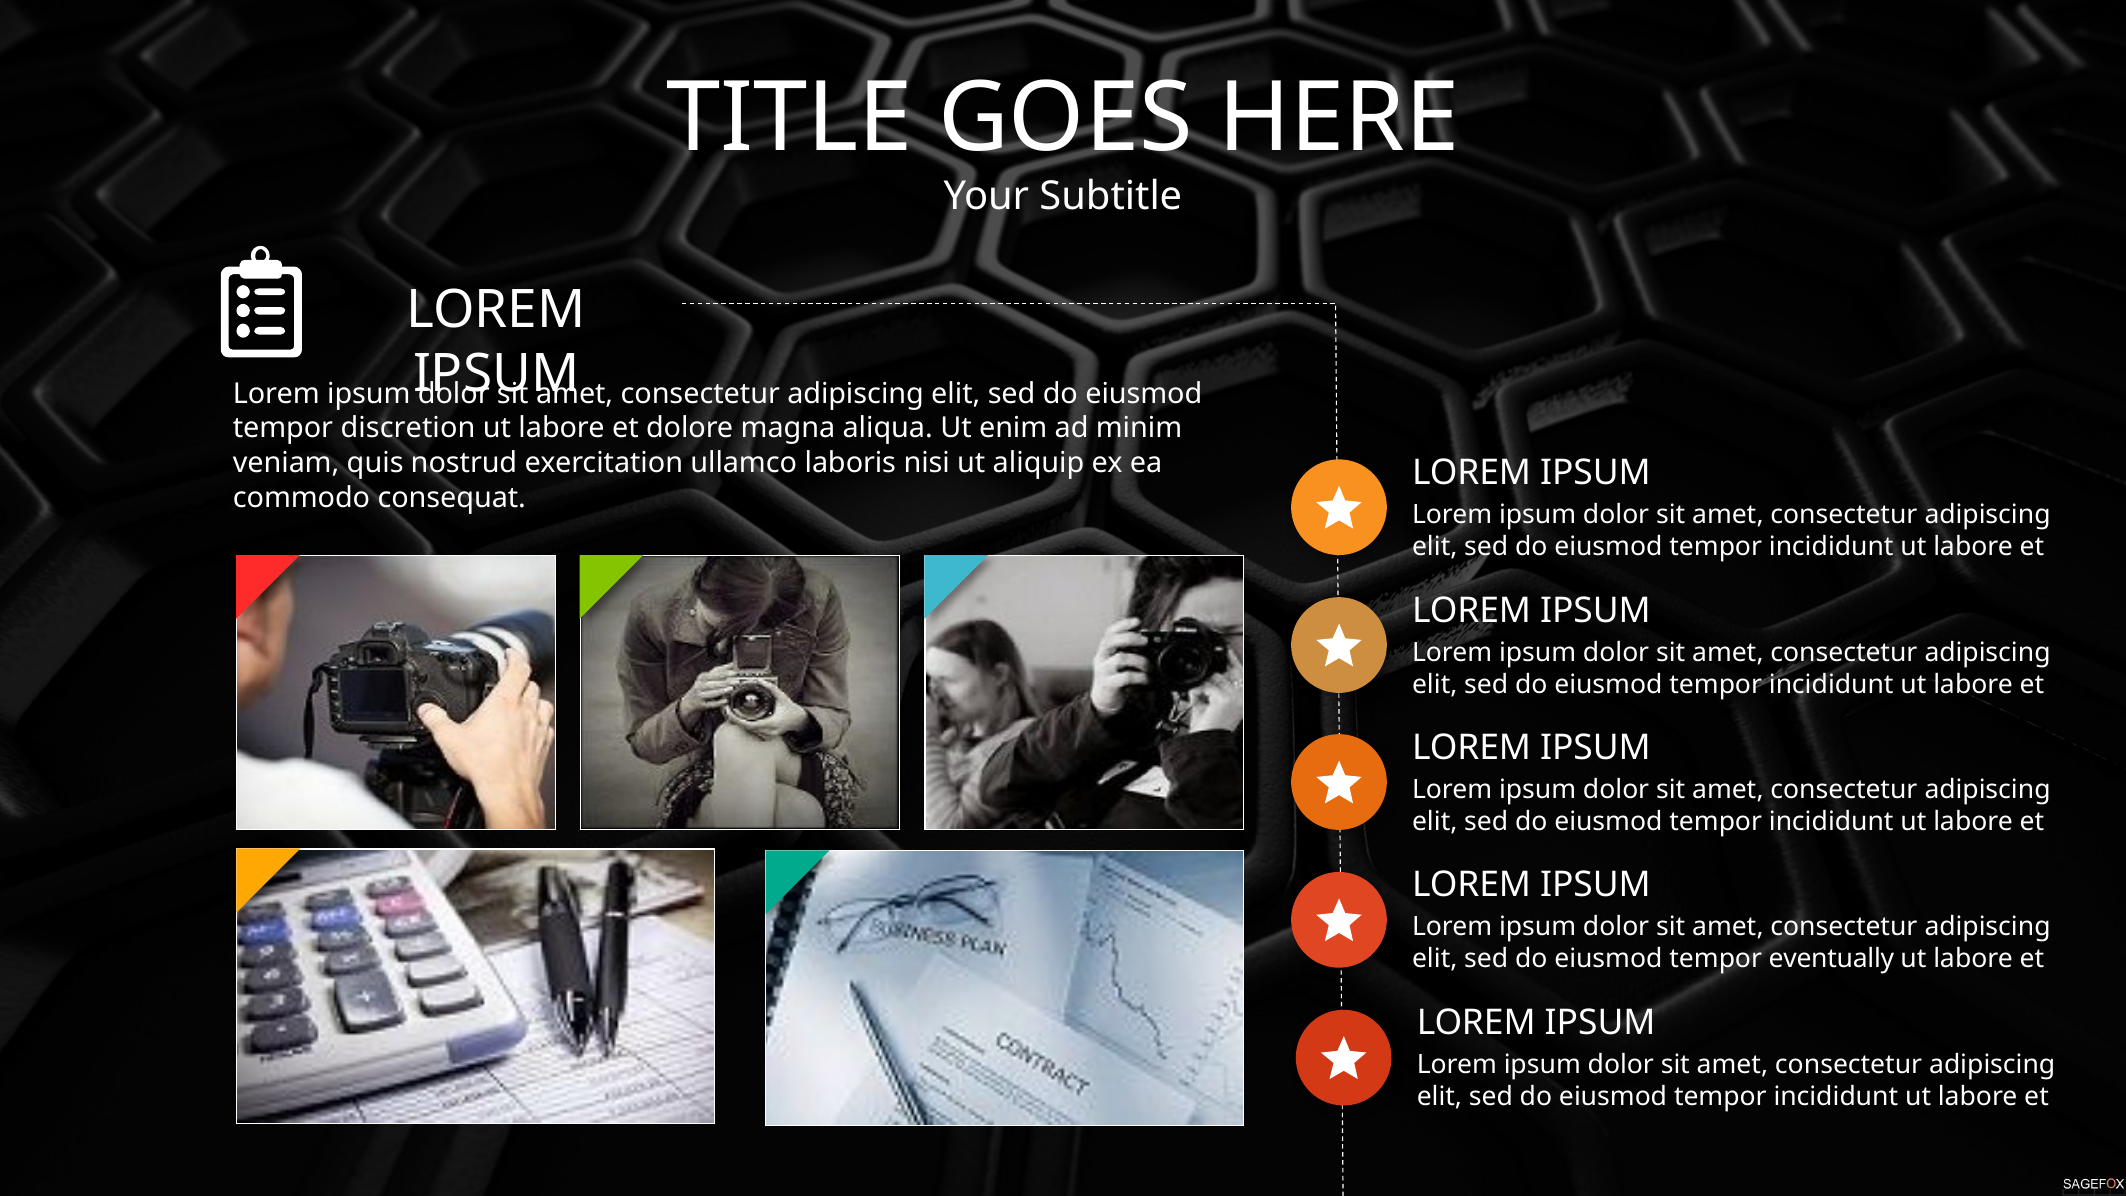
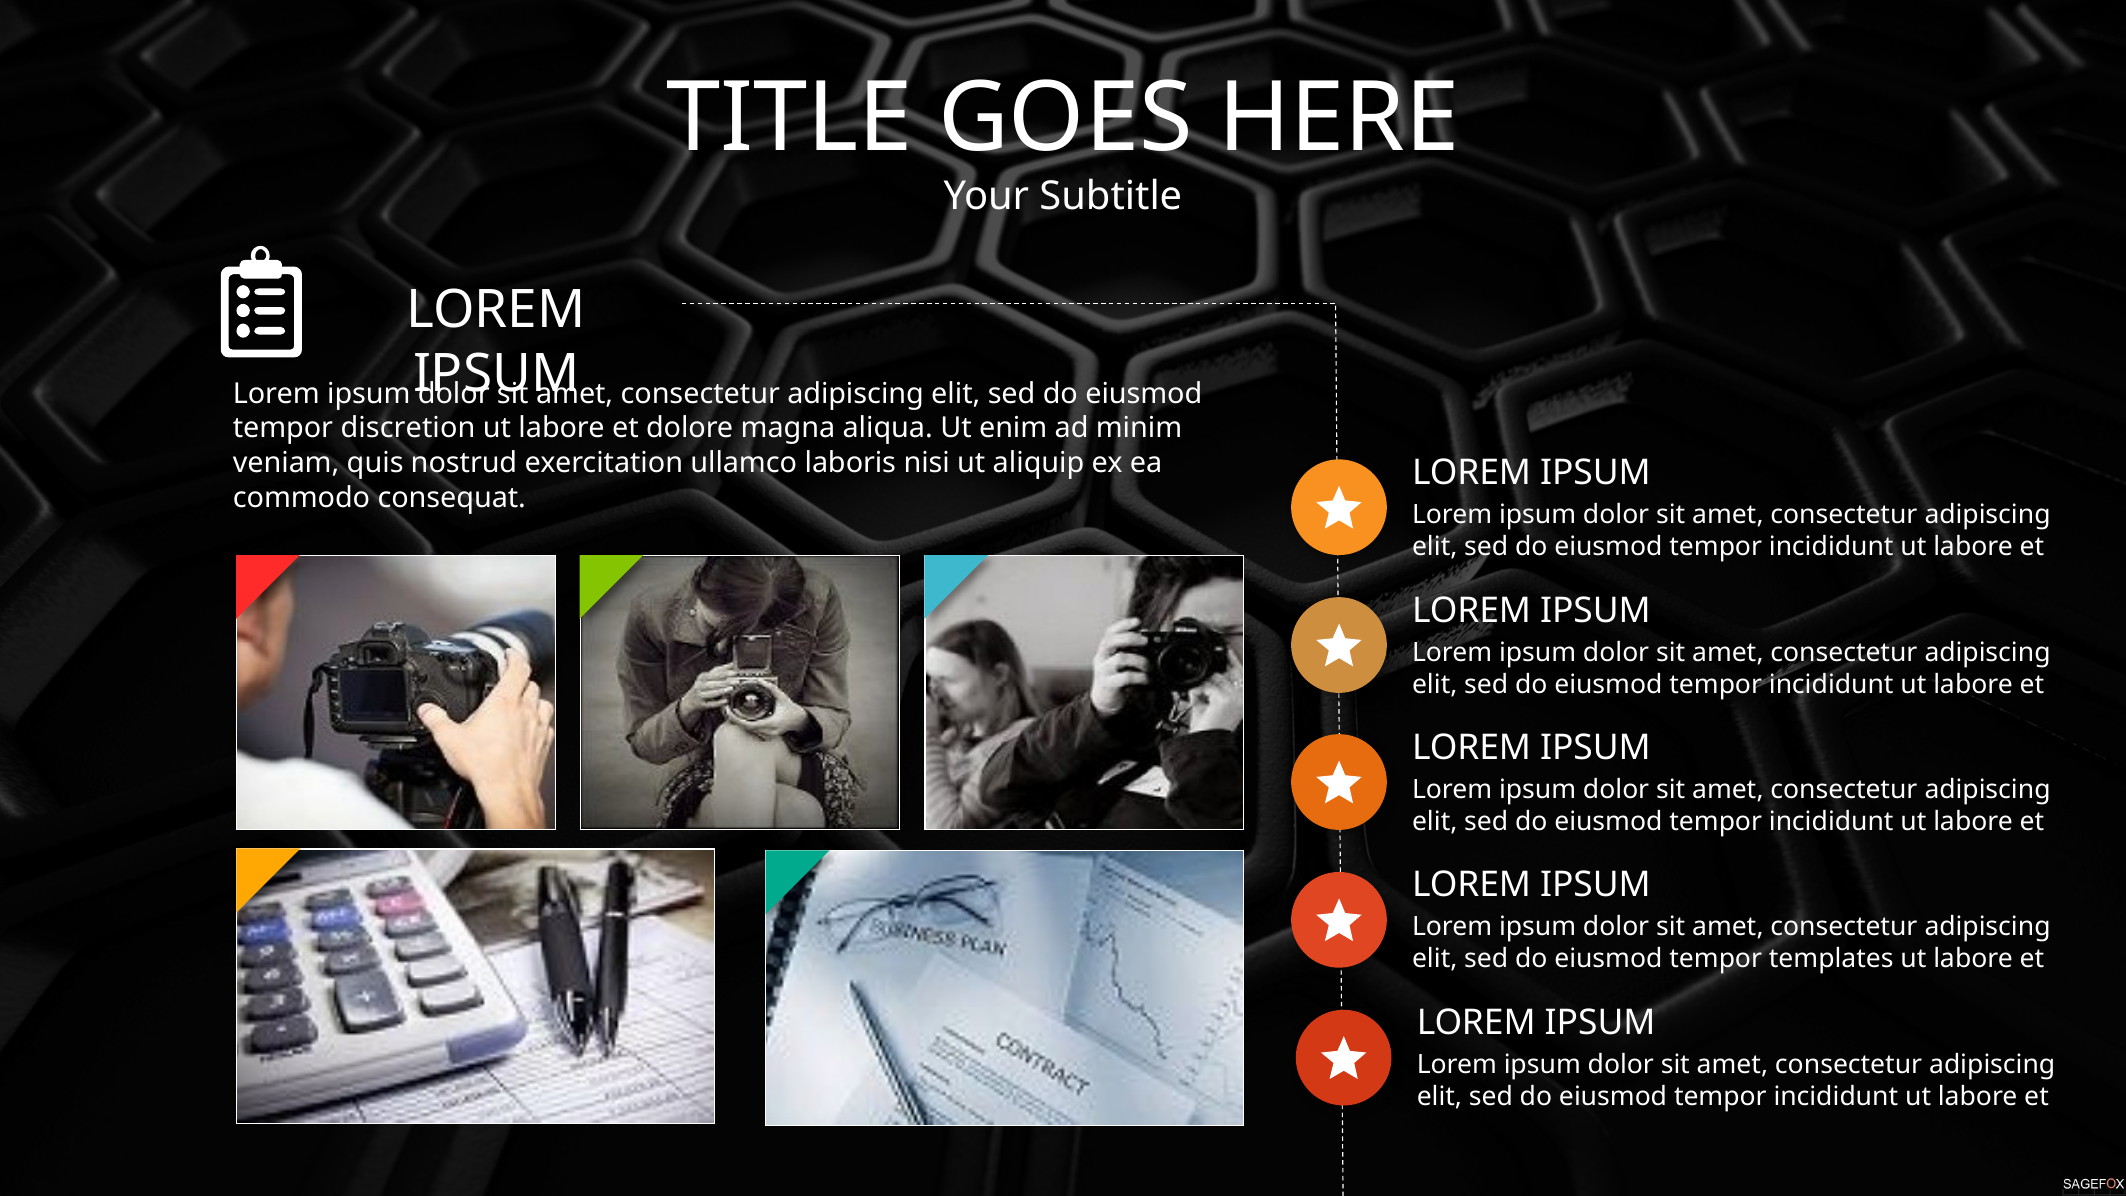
eventually: eventually -> templates (1831, 959)
